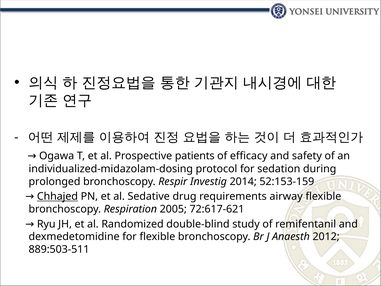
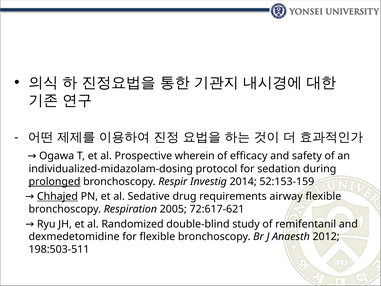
patients: patients -> wherein (195, 156)
prolonged underline: none -> present (54, 181)
889:503-511: 889:503-511 -> 198:503-511 (59, 249)
